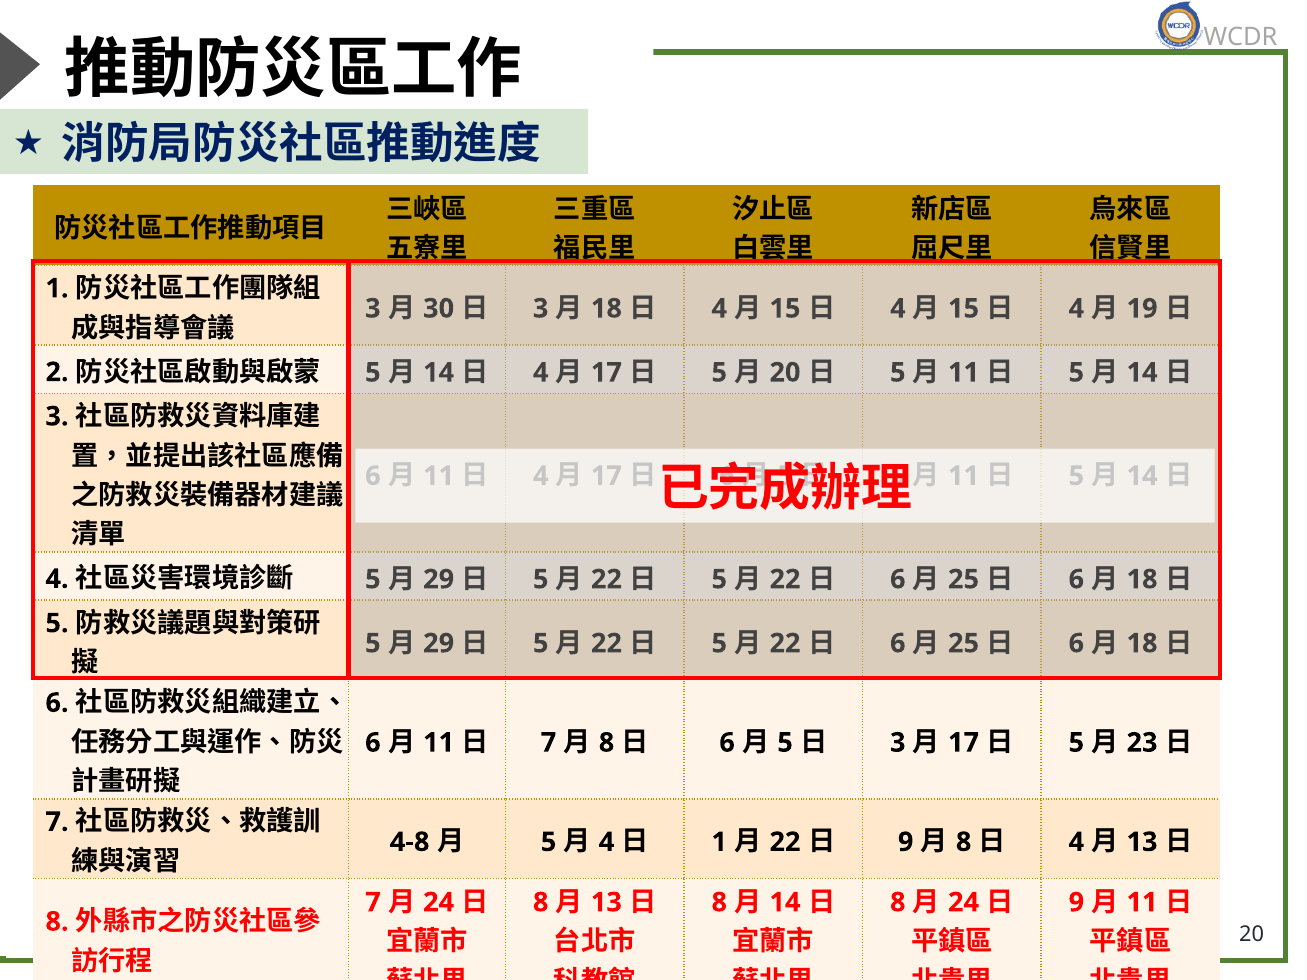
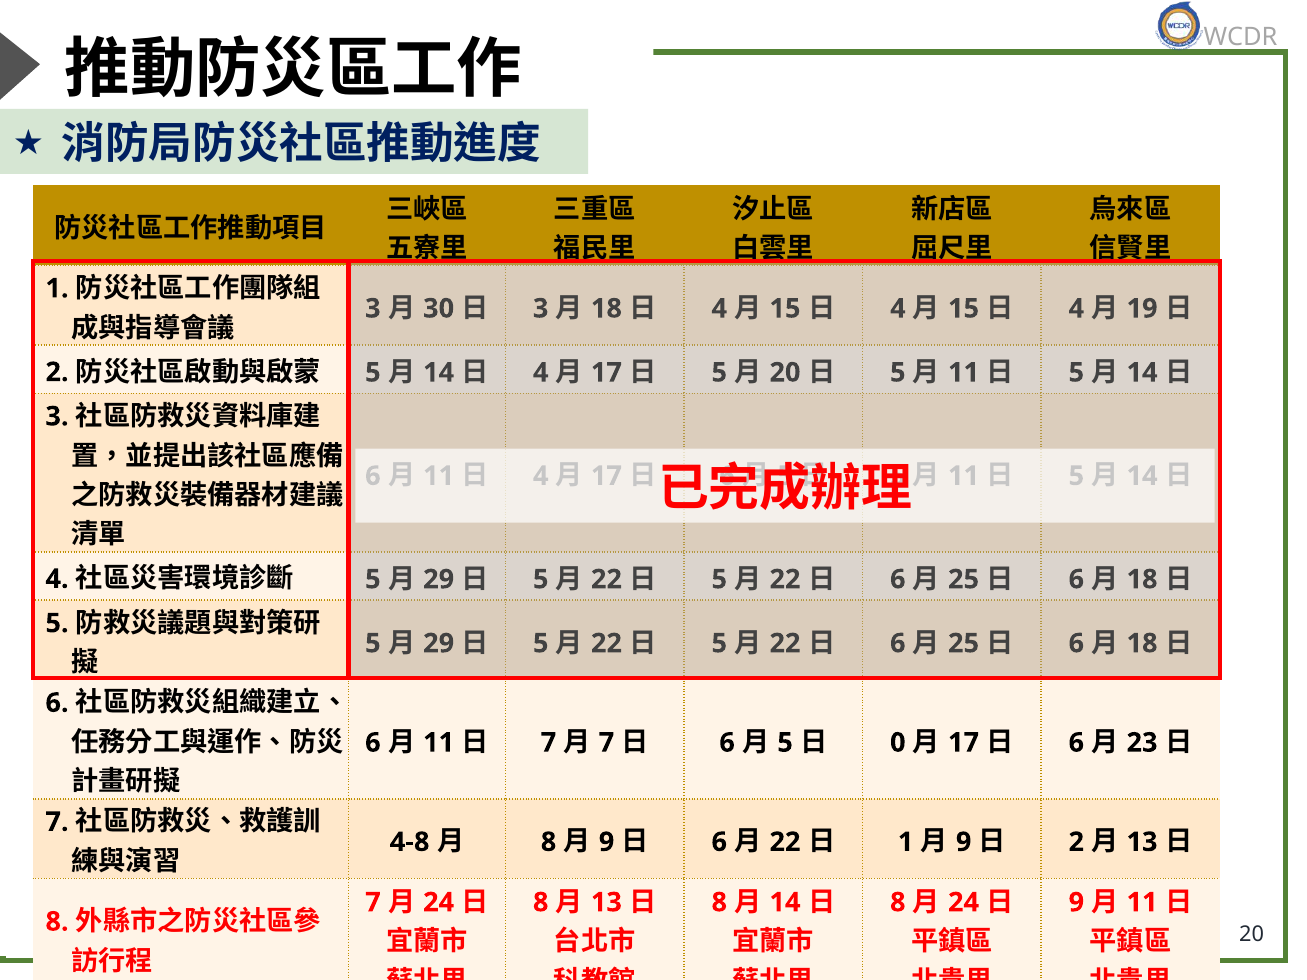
8: 8 -> 7 (607, 743)
3: 3 -> 0 (898, 743)
5: 5 -> 6 (1076, 743)
5: 5 -> 8 (549, 842)
4: 4 -> 9 (607, 842)
1: 1 -> 6 (719, 842)
9: 9 -> 1 (906, 842)
8: 8 -> 9 (964, 842)
4: 4 -> 2 (1076, 842)
